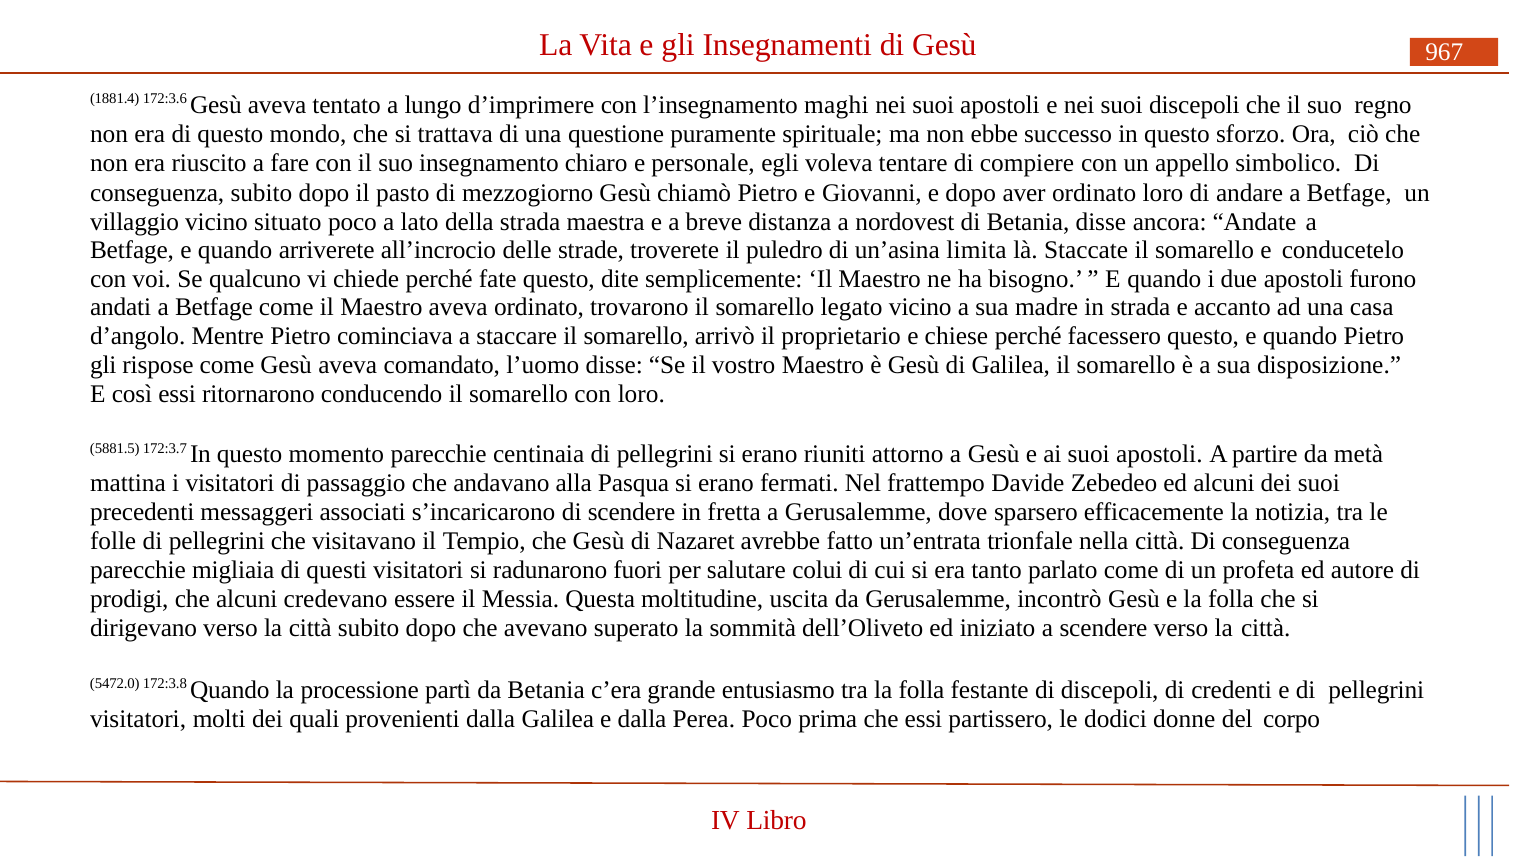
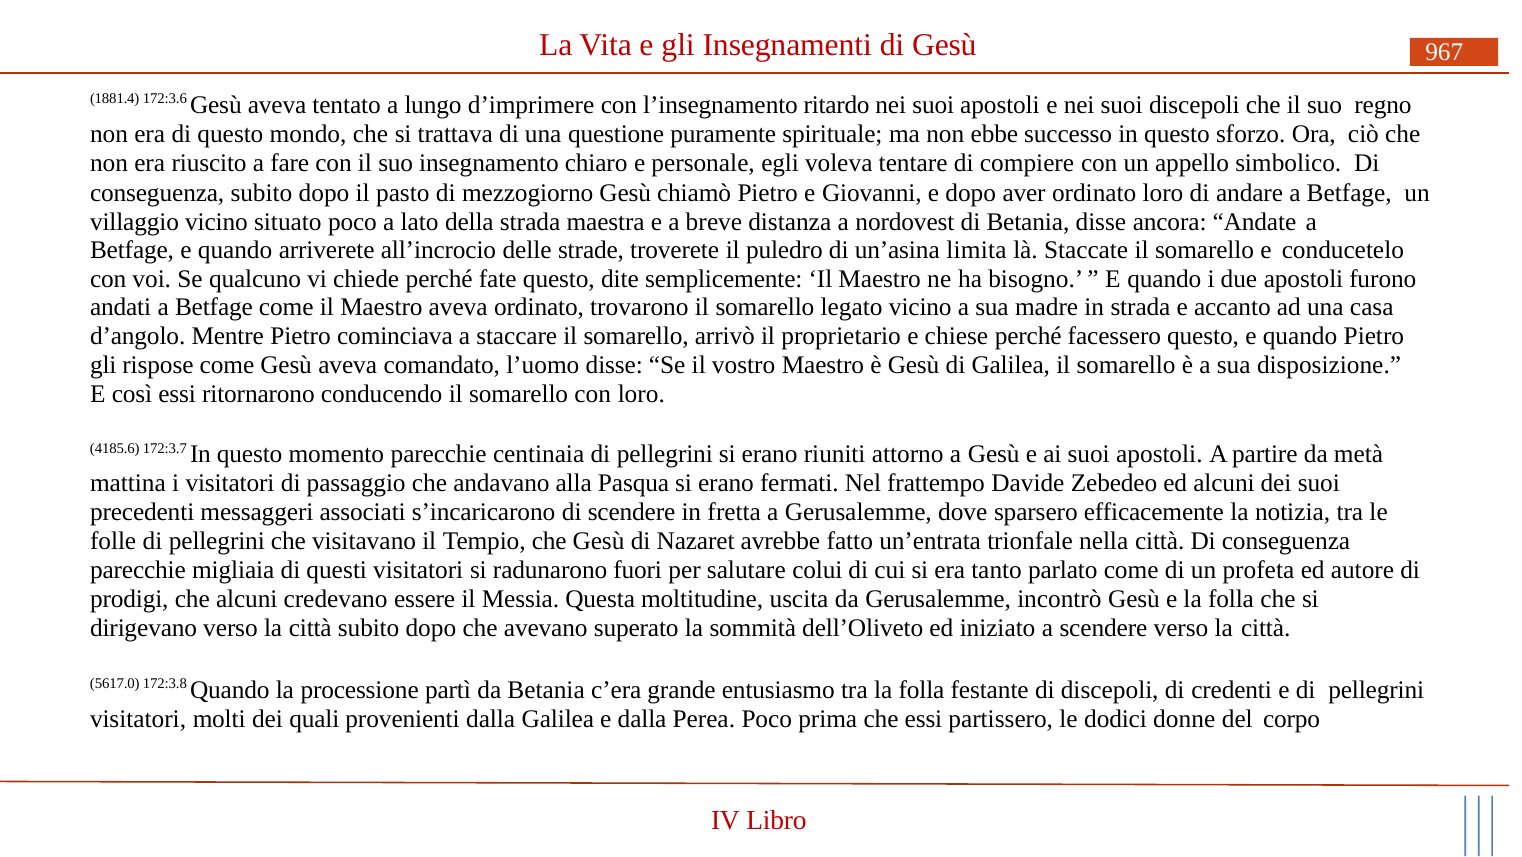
maghi: maghi -> ritardo (837, 105)
5881.5: 5881.5 -> 4185.6 (115, 448)
5472.0: 5472.0 -> 5617.0 (115, 684)
